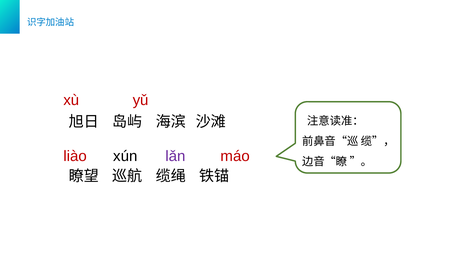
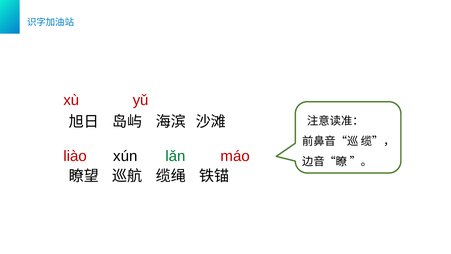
lǎn colour: purple -> green (175, 156)
